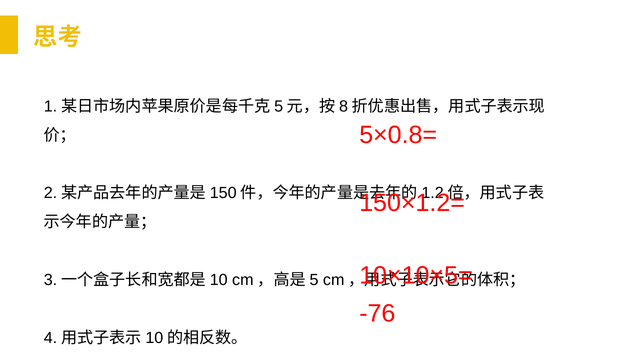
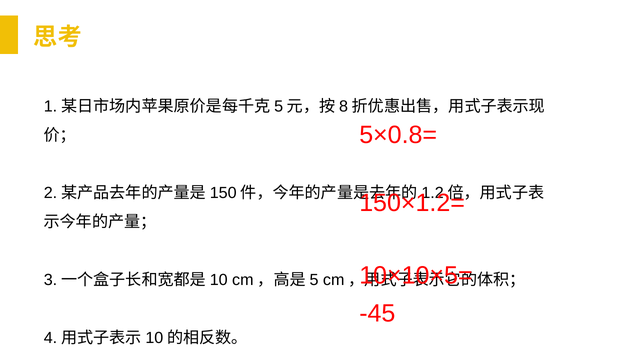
-76: -76 -> -45 (377, 314)
